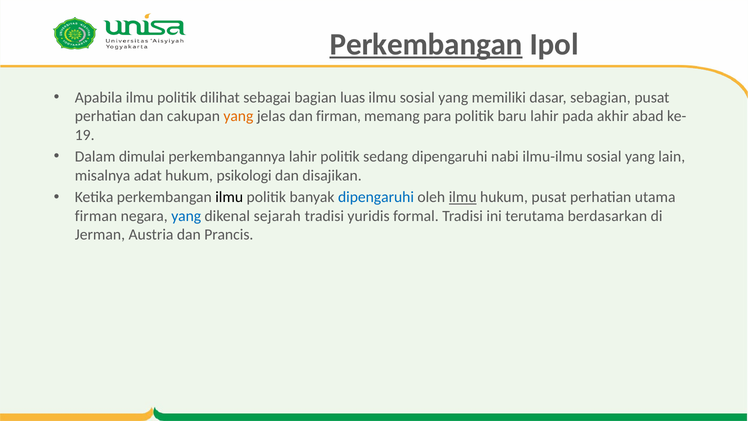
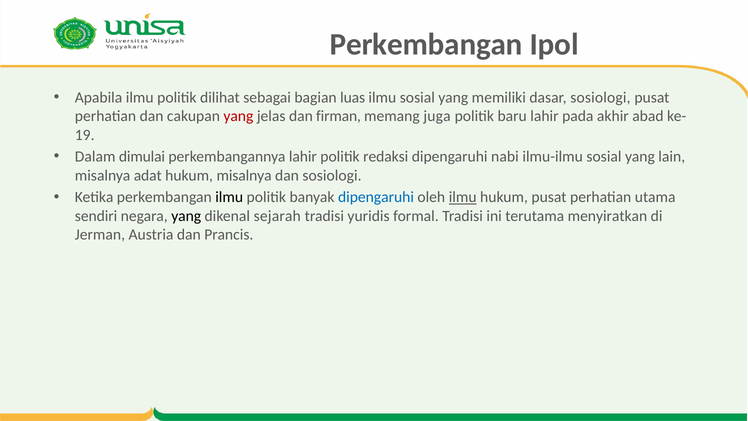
Perkembangan underline: present -> none (426, 44)
dasar sebagian: sebagian -> sosiologi (600, 97)
yang colour: orange -> red (238, 116)
para: para -> juga (437, 116)
sedang: sedang -> redaksi (386, 157)
hukum psikologi: psikologi -> misalnya (244, 175)
dan disajikan: disajikan -> sosiologi (332, 175)
firman: firman -> sendiri (96, 216)
yang colour: blue -> black (186, 216)
berdasarkan: berdasarkan -> menyiratkan (607, 216)
